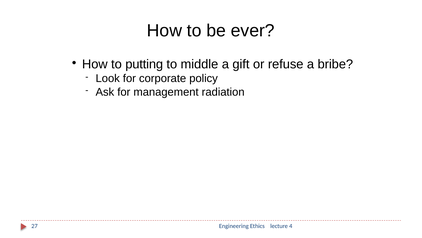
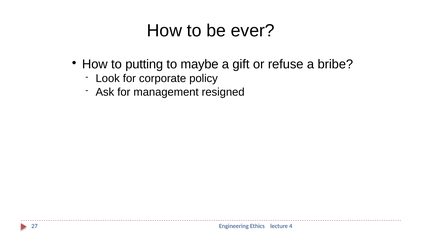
middle: middle -> maybe (200, 64)
radiation: radiation -> resigned (223, 92)
